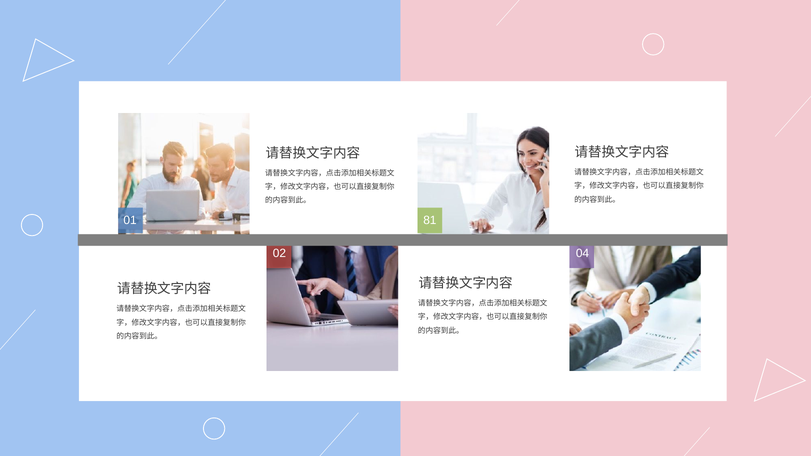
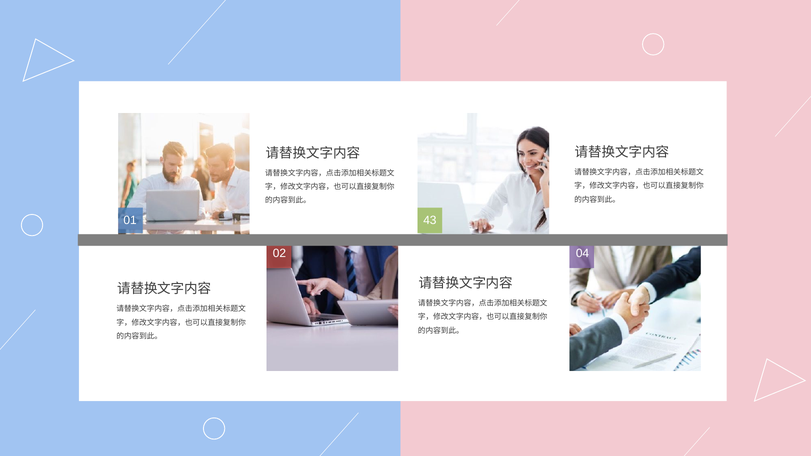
81: 81 -> 43 (430, 220)
